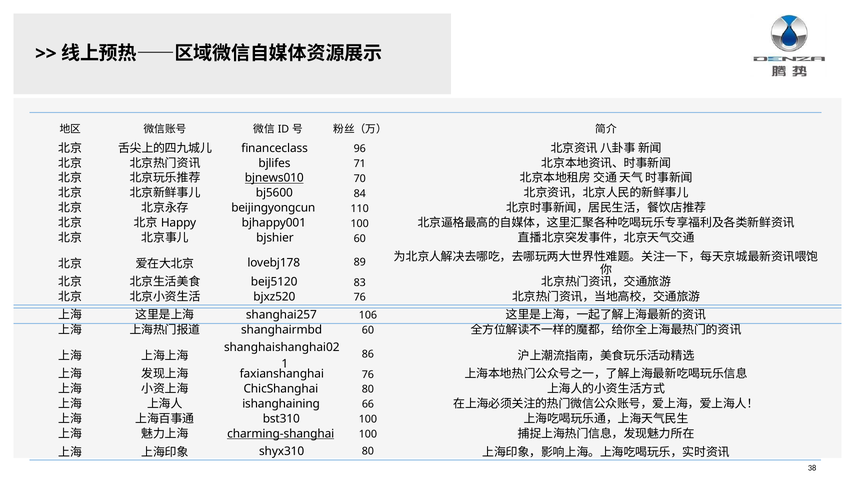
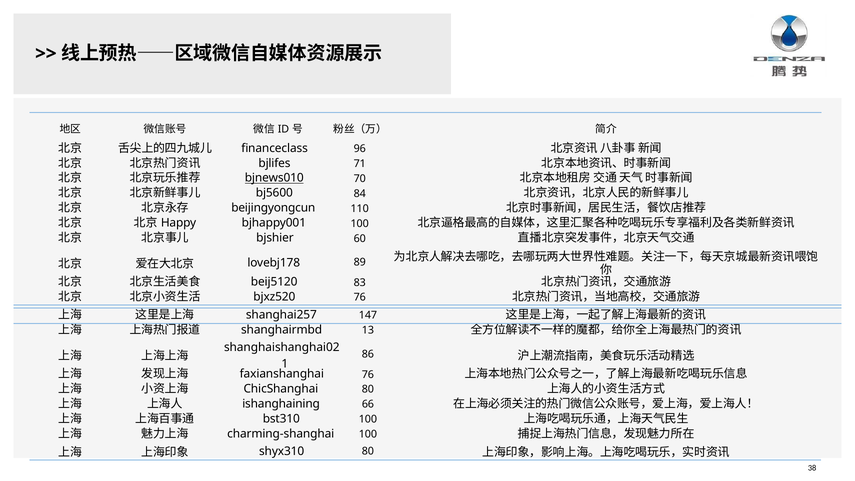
106: 106 -> 147 (368, 315)
shanghairmbd 60: 60 -> 13 (368, 330)
charming-shanghai underline: present -> none (281, 434)
